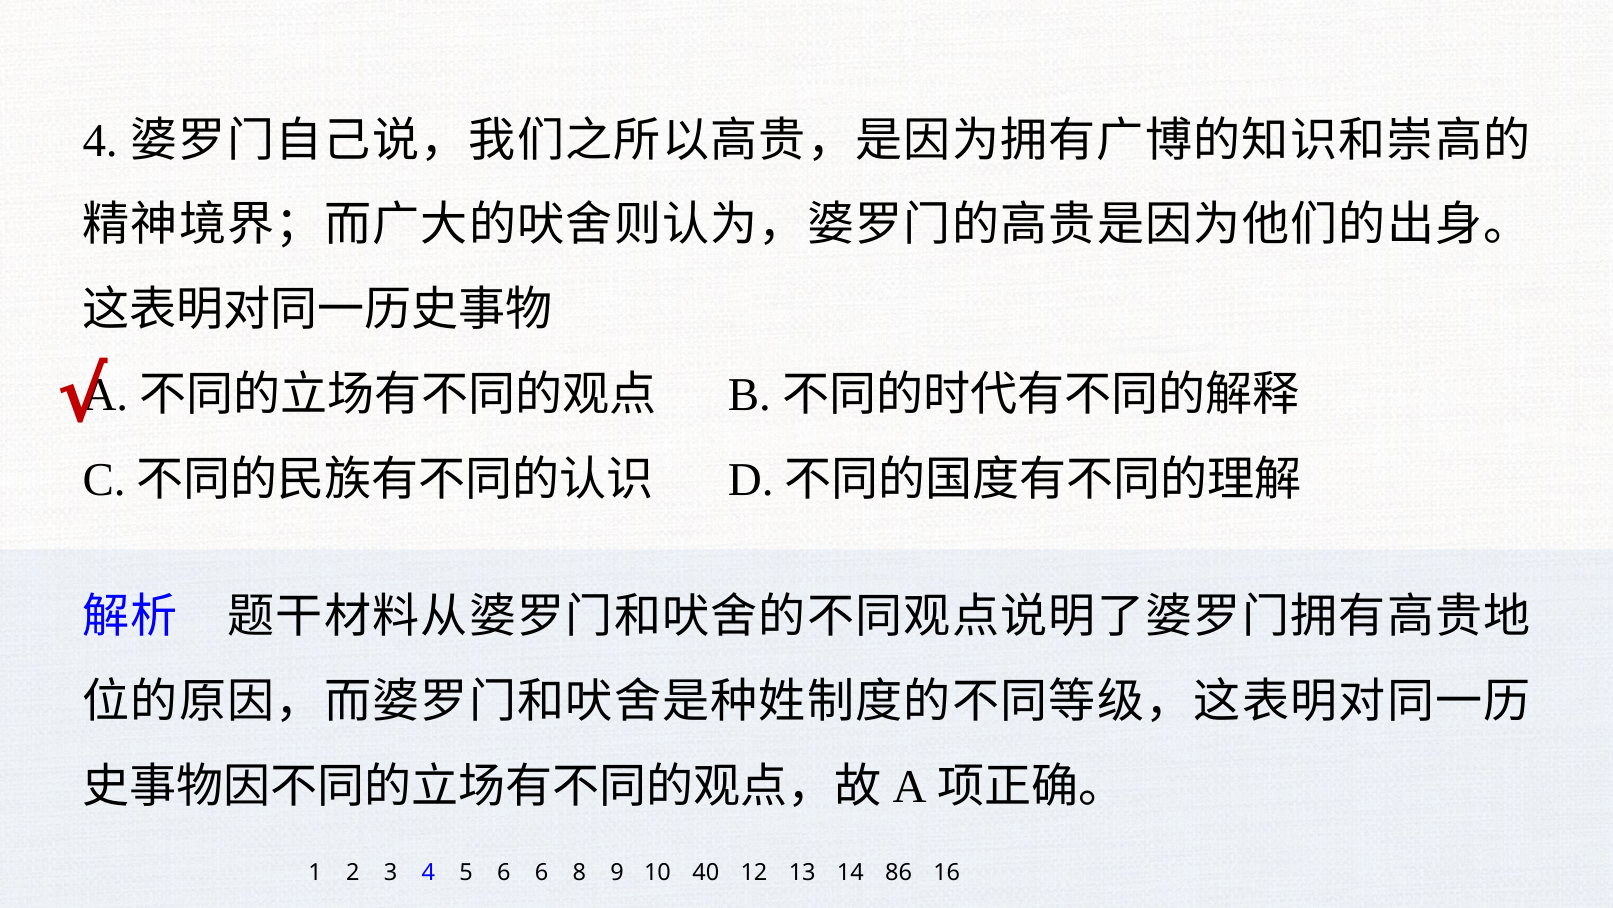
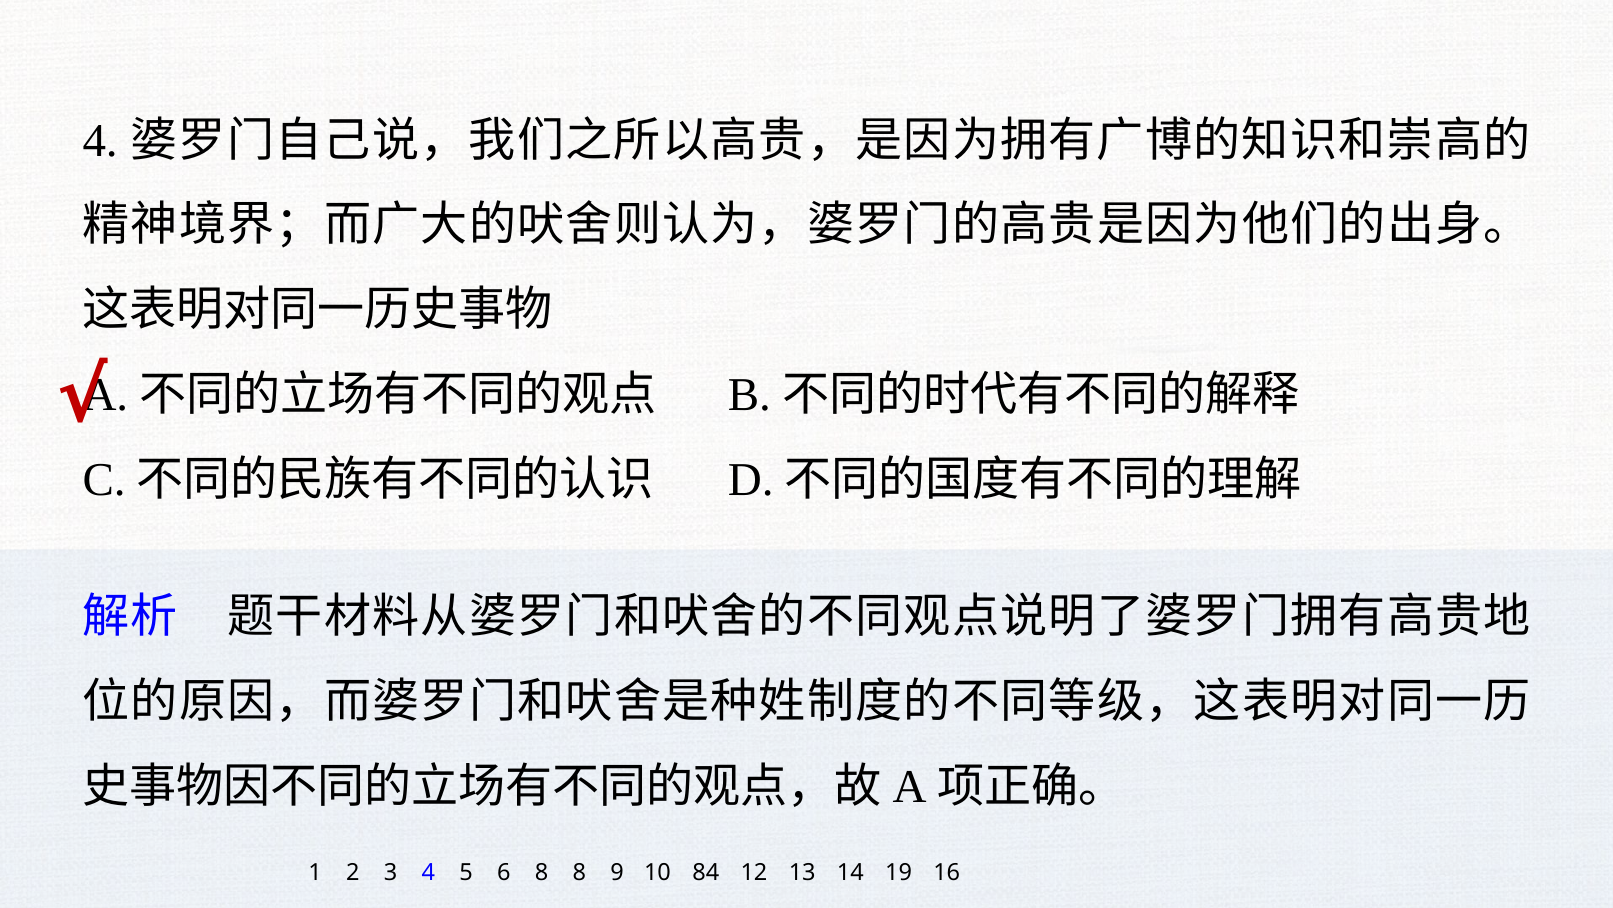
6 6: 6 -> 8 (542, 872)
40: 40 -> 84 (706, 872)
86: 86 -> 19 (899, 872)
